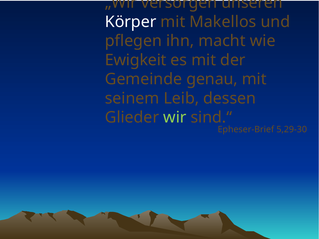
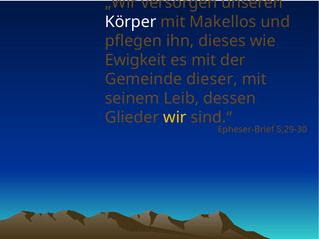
macht: macht -> dieses (222, 41)
genau: genau -> dieser (212, 79)
wir colour: light green -> yellow (175, 118)
